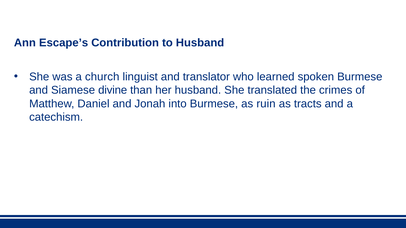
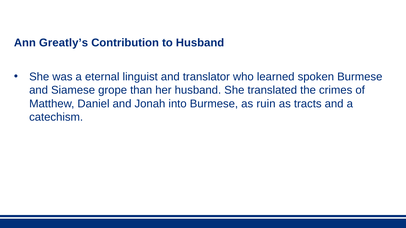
Escape’s: Escape’s -> Greatly’s (64, 43)
church: church -> eternal (102, 77)
divine: divine -> grope (113, 90)
